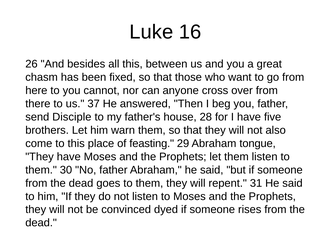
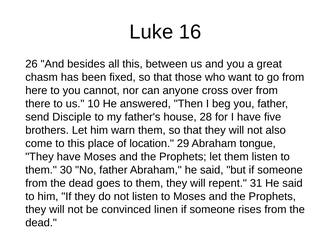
37: 37 -> 10 (94, 104)
feasting: feasting -> location (152, 144)
dyed: dyed -> linen (166, 210)
